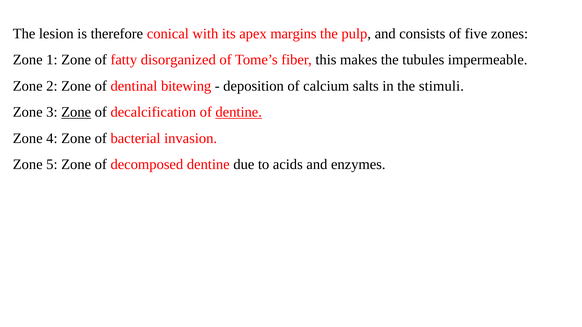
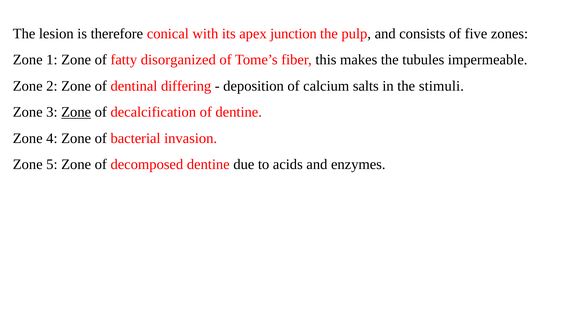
margins: margins -> junction (293, 34)
bitewing: bitewing -> differing (186, 86)
dentine underline: present -> none (239, 112)
